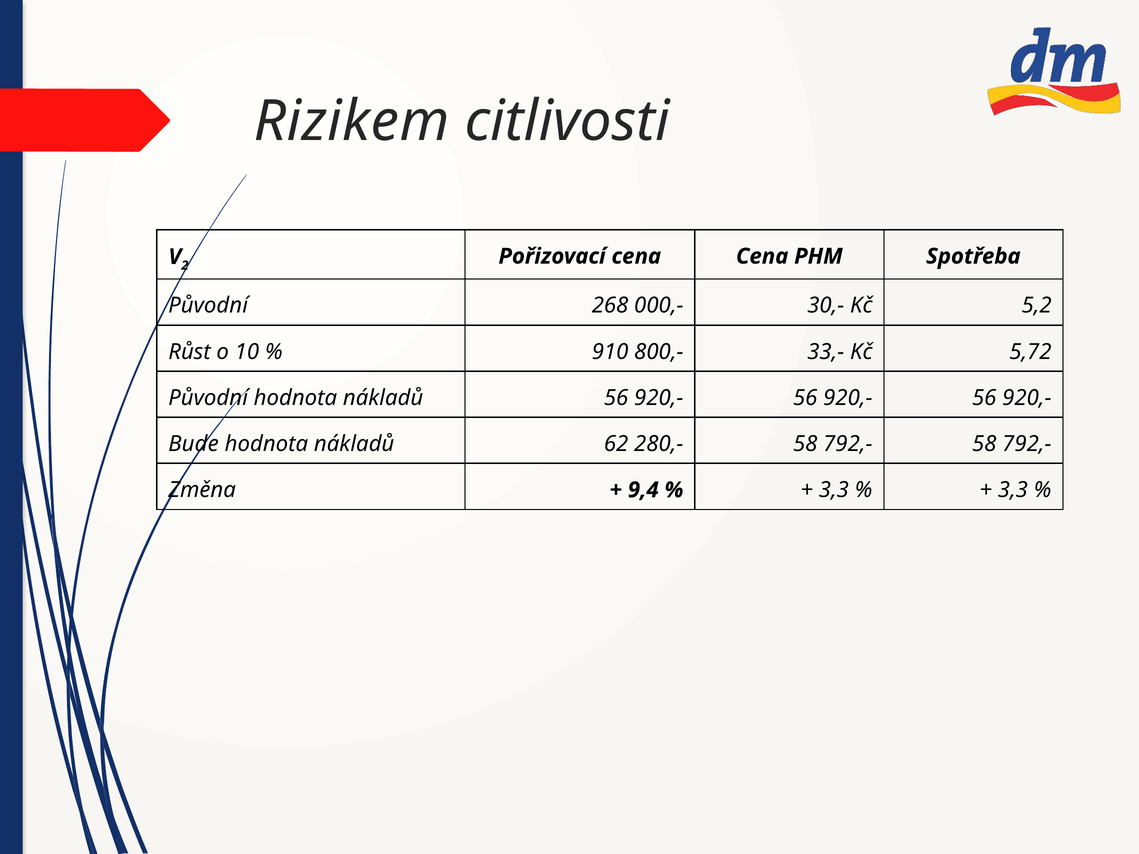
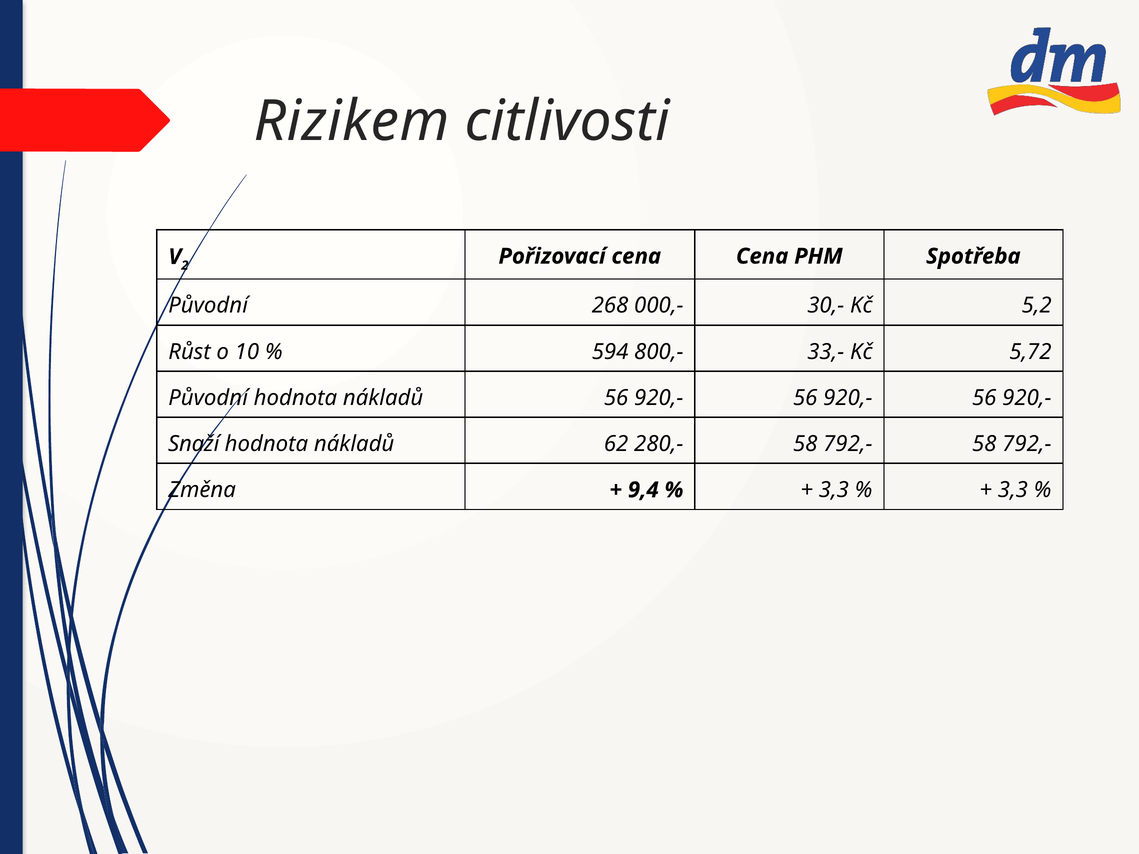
910: 910 -> 594 (610, 352)
Bude: Bude -> Snaží (194, 444)
